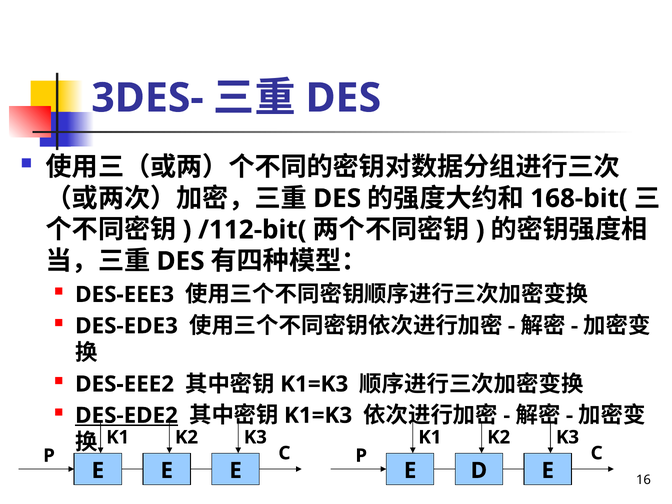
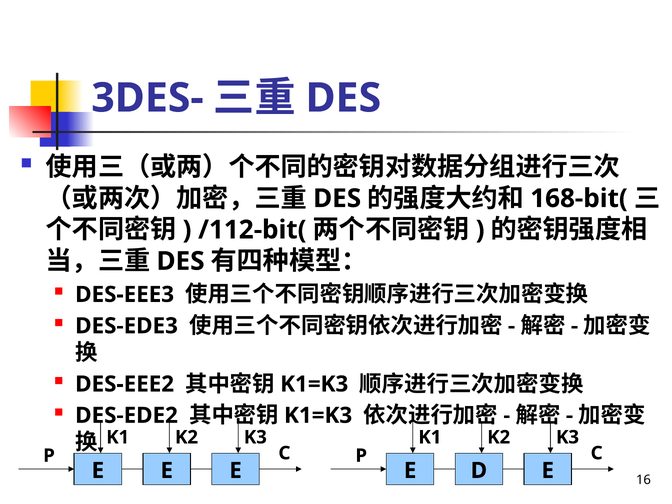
DES-EDE2 underline: present -> none (127, 415)
